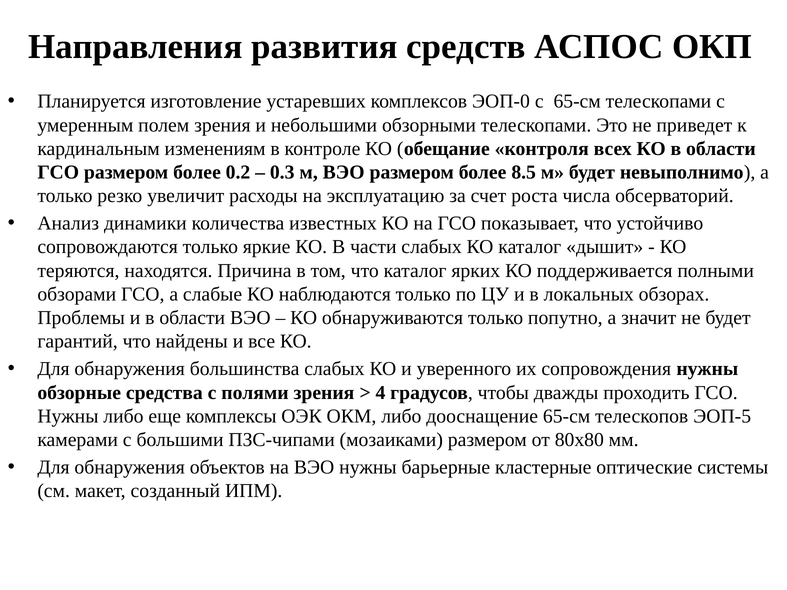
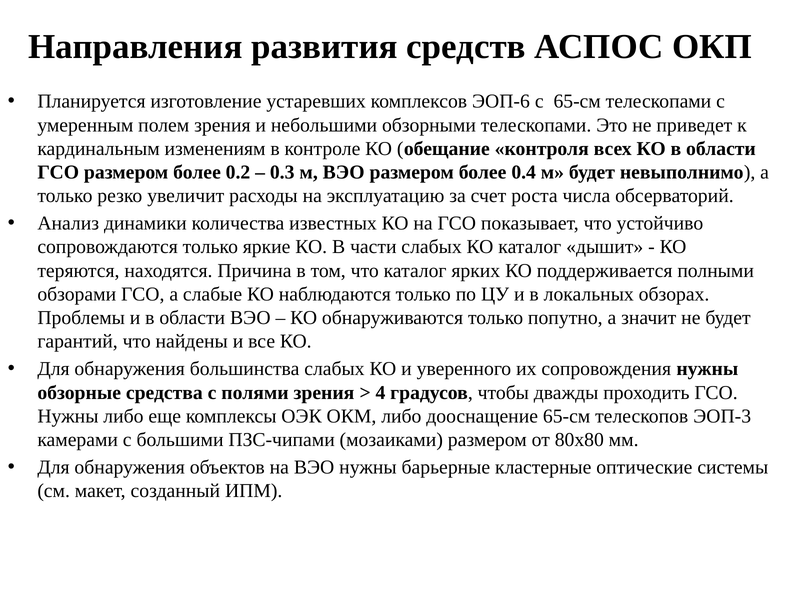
ЭОП-0: ЭОП-0 -> ЭОП-6 (501, 102)
8.5: 8.5 -> 0.4 (524, 172)
ЭОП-5: ЭОП-5 -> ЭОП-3 (722, 416)
